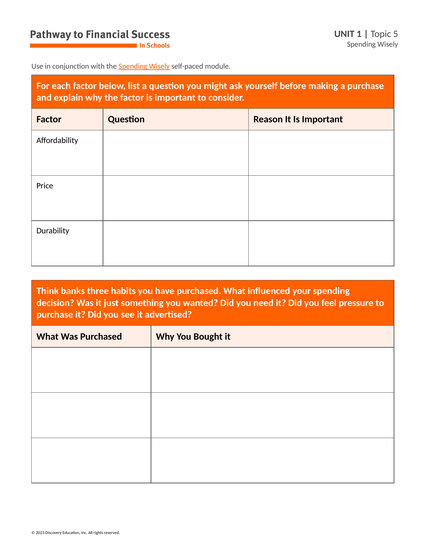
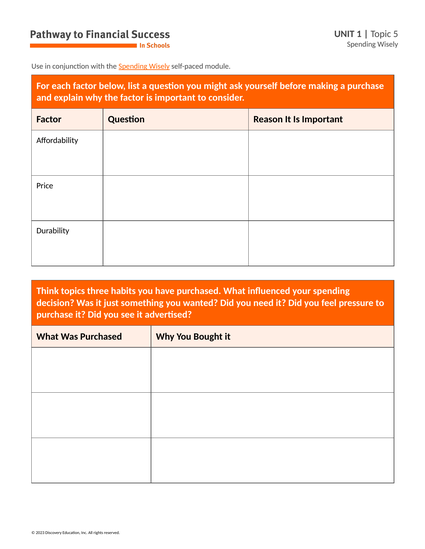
banks: banks -> topics (73, 292)
